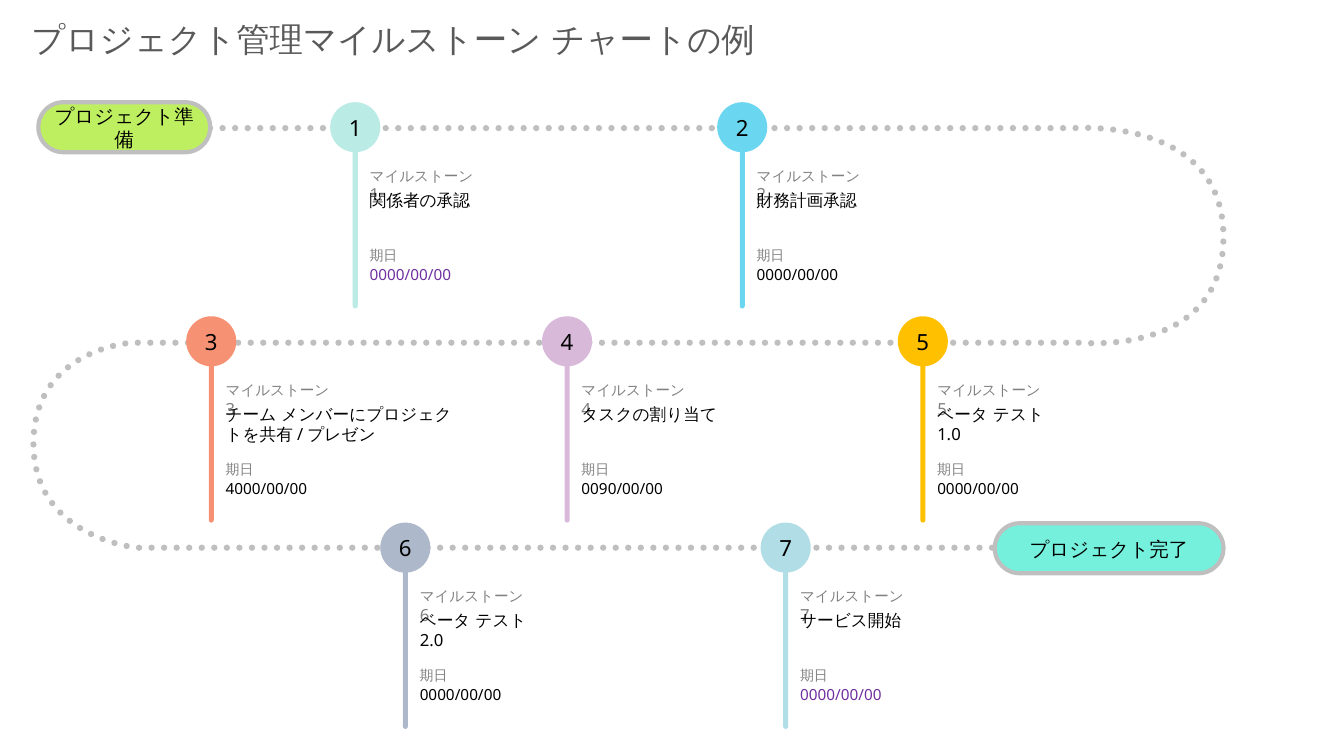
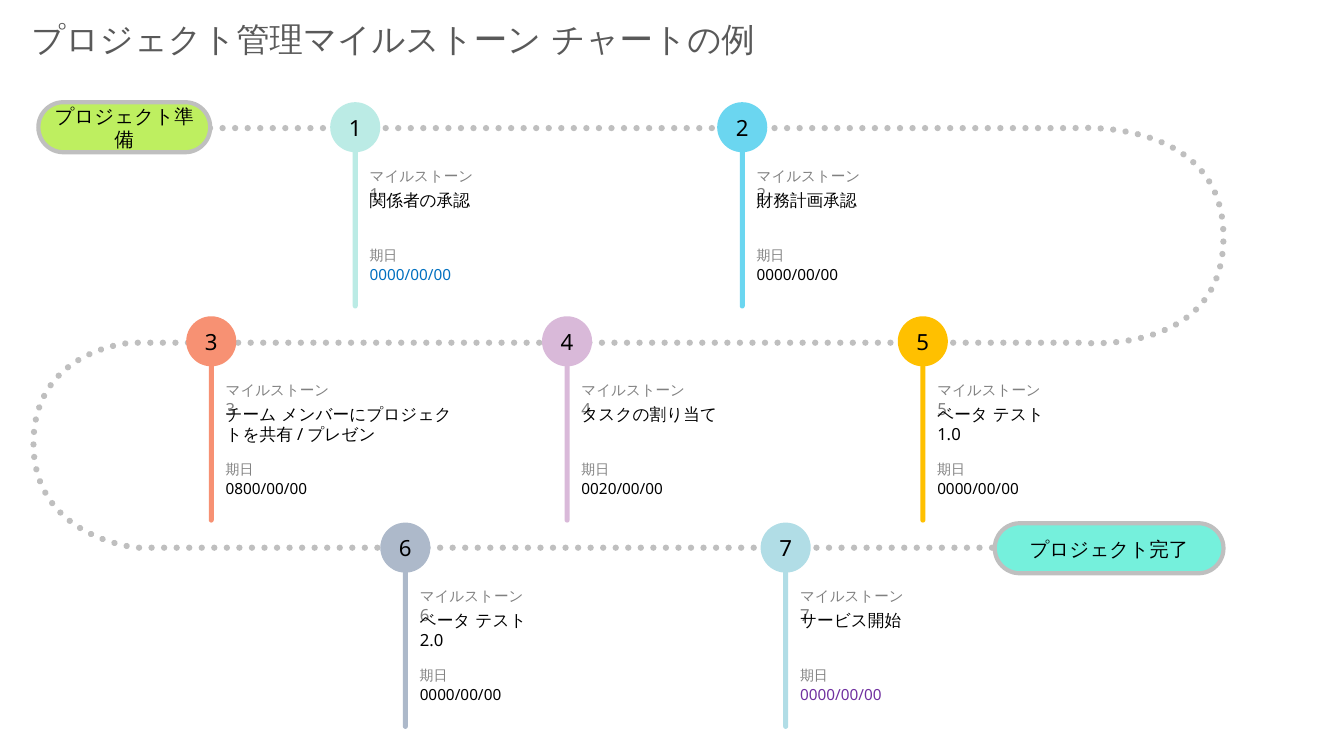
0000/00/00 colour: purple -> blue (410, 275)
4000/00/00: 4000/00/00 -> 0800/00/00 (266, 489)
0090/00/00: 0090/00/00 -> 0020/00/00 (622, 489)
